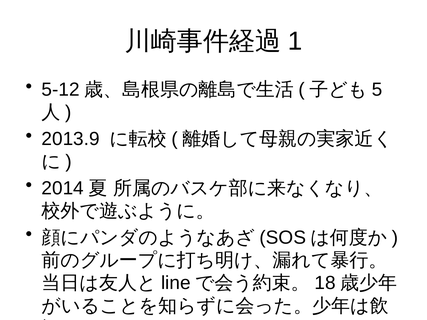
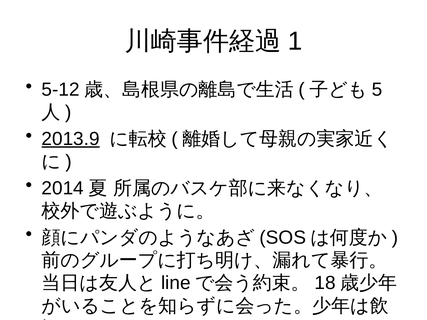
2013.9 underline: none -> present (71, 139)
